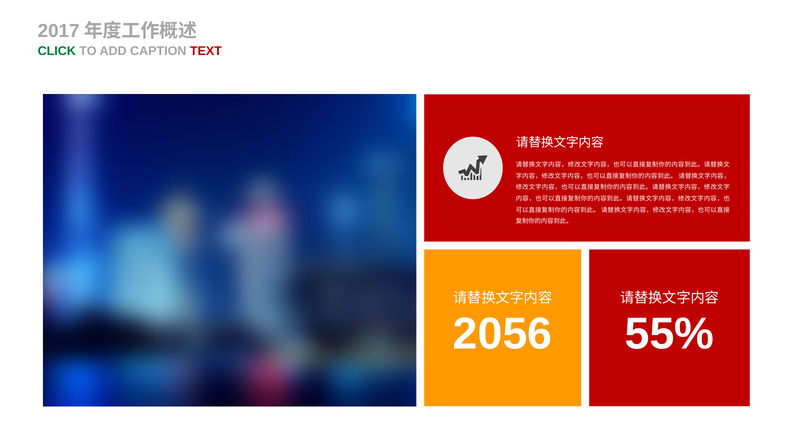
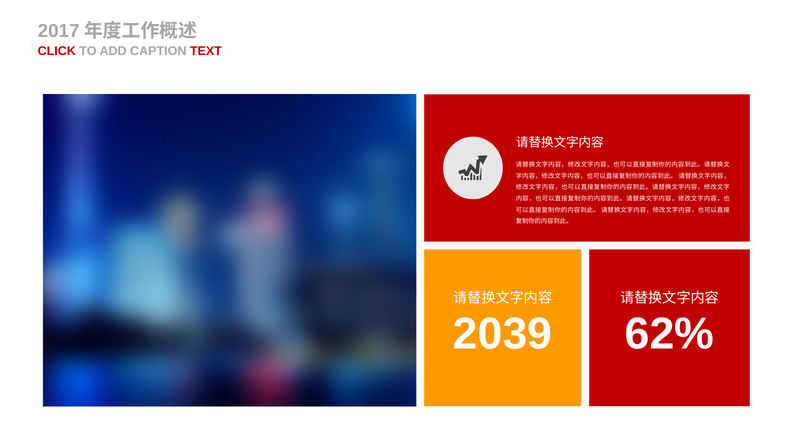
CLICK colour: green -> red (57, 51)
2056: 2056 -> 2039 (503, 334)
55%: 55% -> 62% (669, 334)
